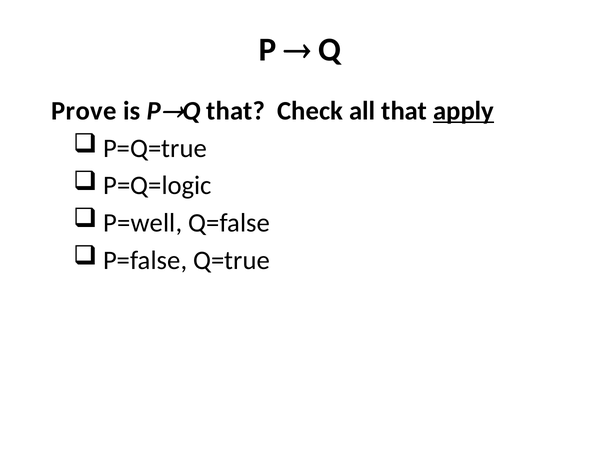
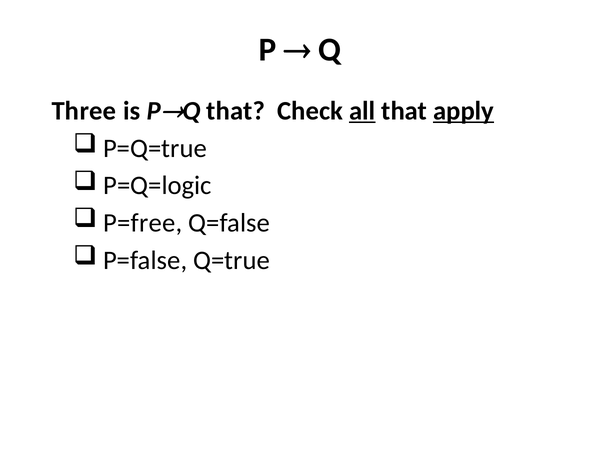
Prove: Prove -> Three (84, 111)
all underline: none -> present (362, 111)
P=well: P=well -> P=free (143, 223)
